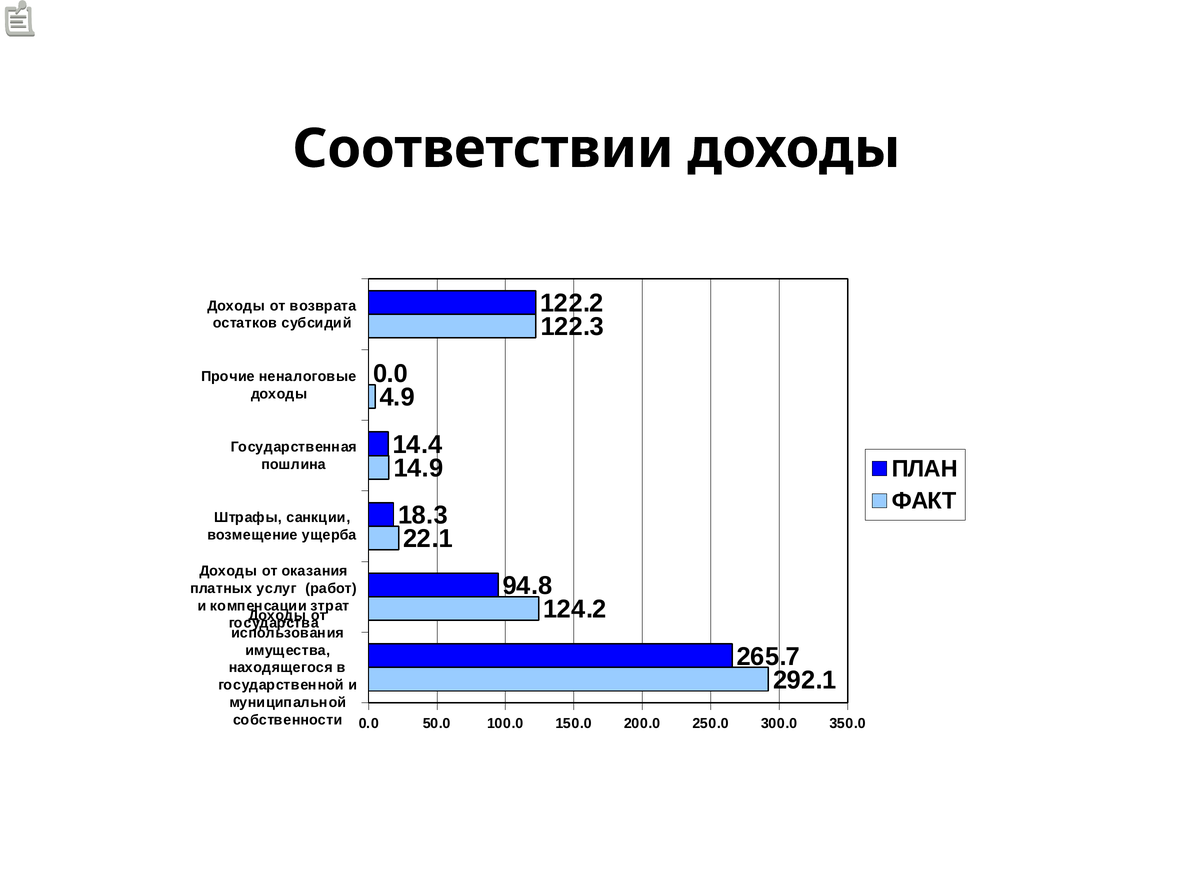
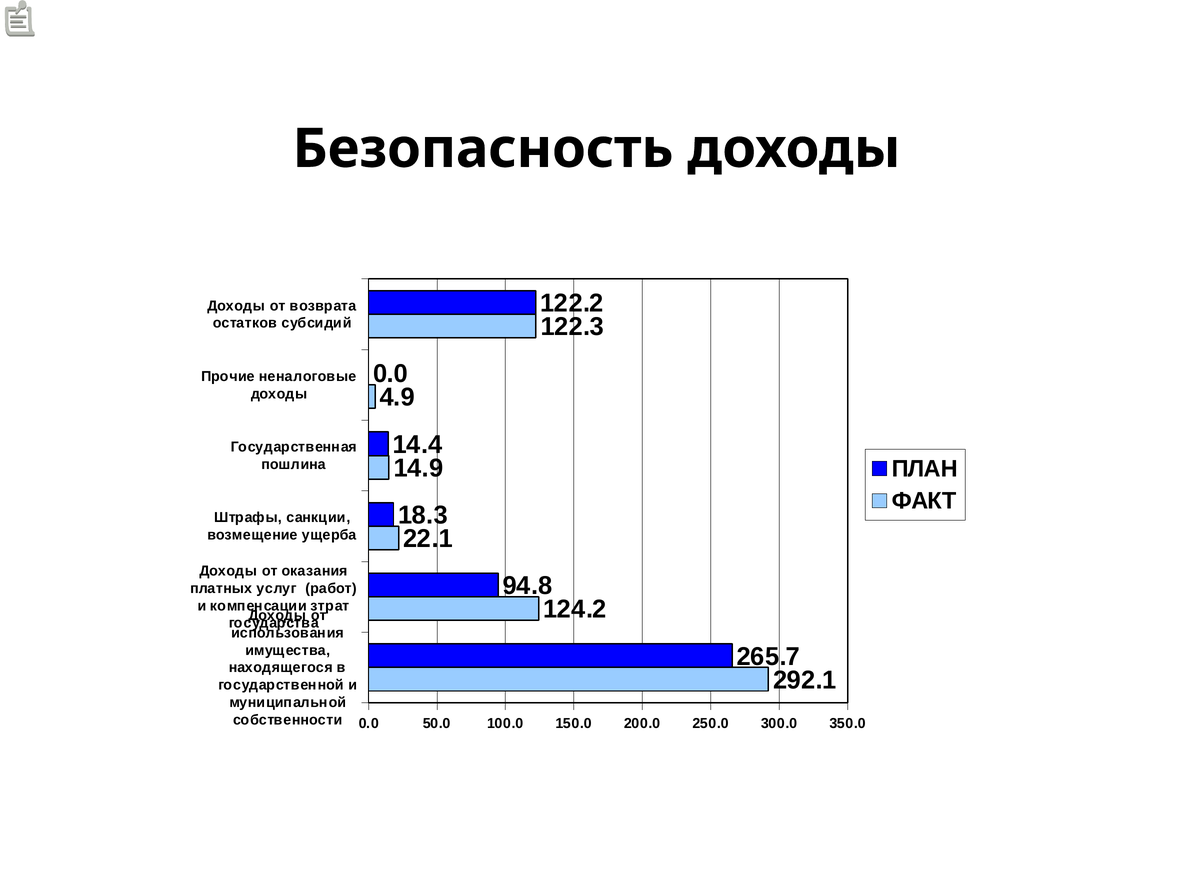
Соответствии: Соответствии -> Безопасность (483, 149)
